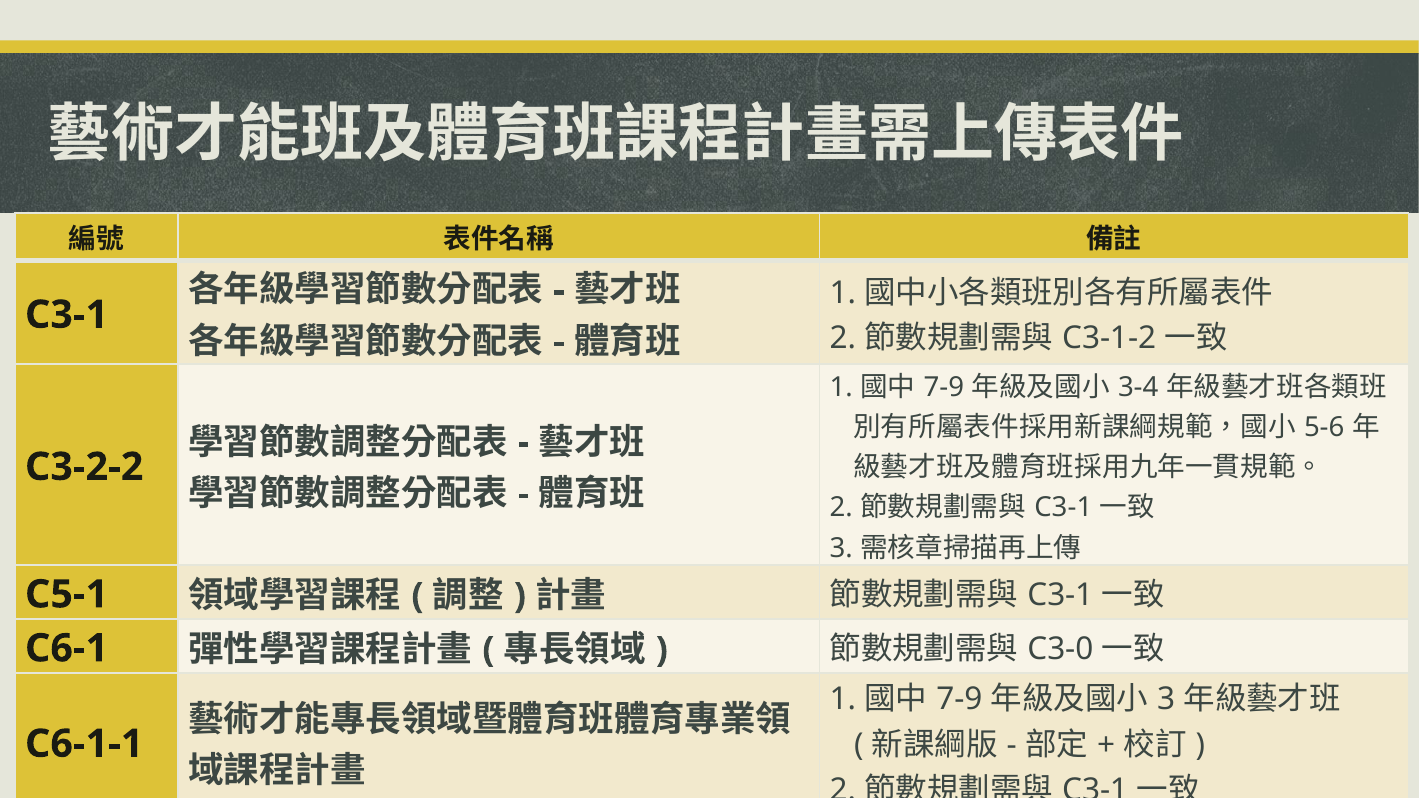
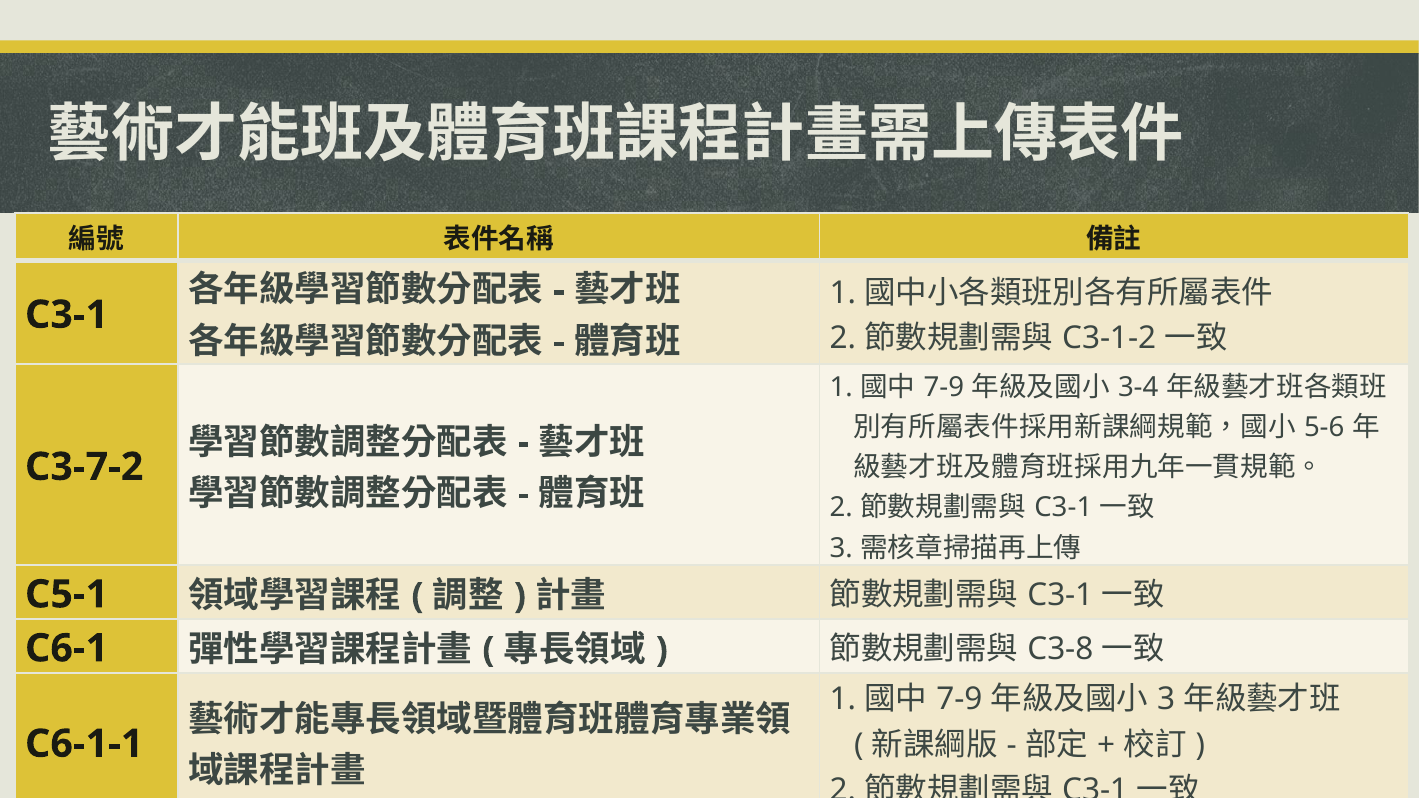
C3-2-2: C3-2-2 -> C3-7-2 (84, 467)
C3-0: C3-0 -> C3-8 (1060, 649)
